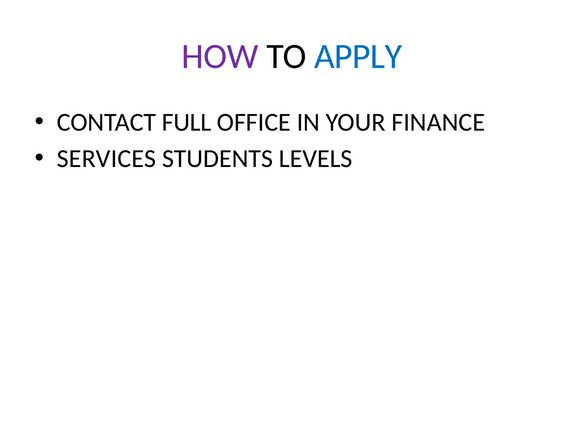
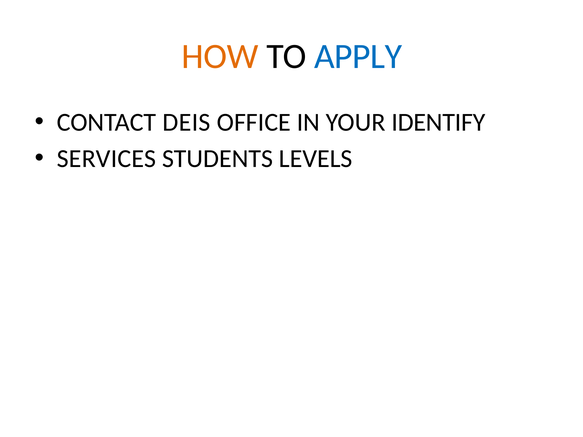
HOW colour: purple -> orange (220, 56)
FULL: FULL -> DEIS (186, 122)
FINANCE: FINANCE -> IDENTIFY (438, 122)
